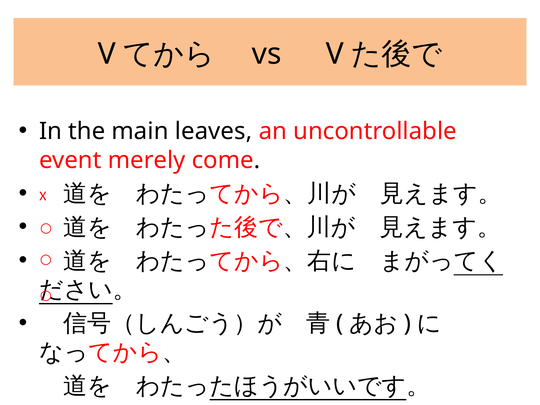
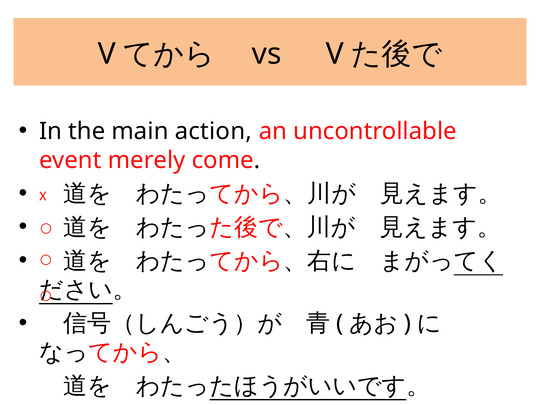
leaves: leaves -> action (213, 131)
